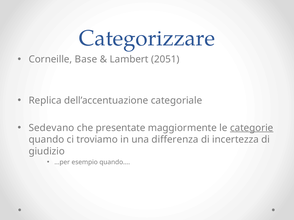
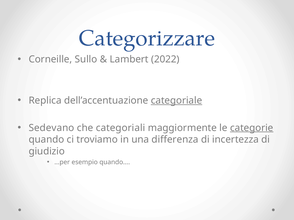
Base: Base -> Sullo (86, 59)
2051: 2051 -> 2022 (165, 59)
categoriale underline: none -> present (176, 101)
presentate: presentate -> categoriali (121, 128)
